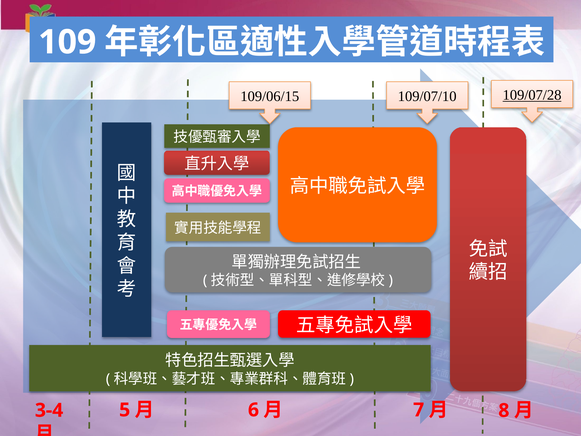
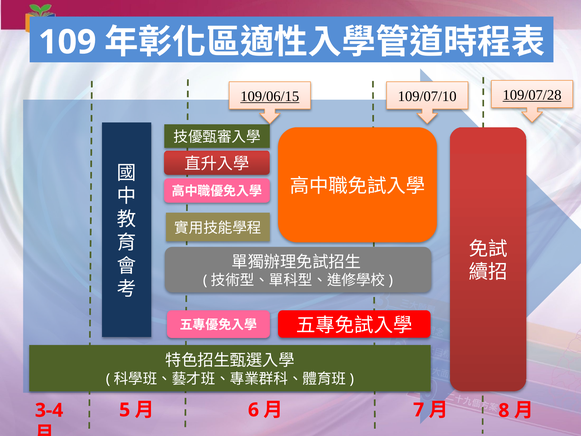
109/06/15 underline: none -> present (270, 96)
